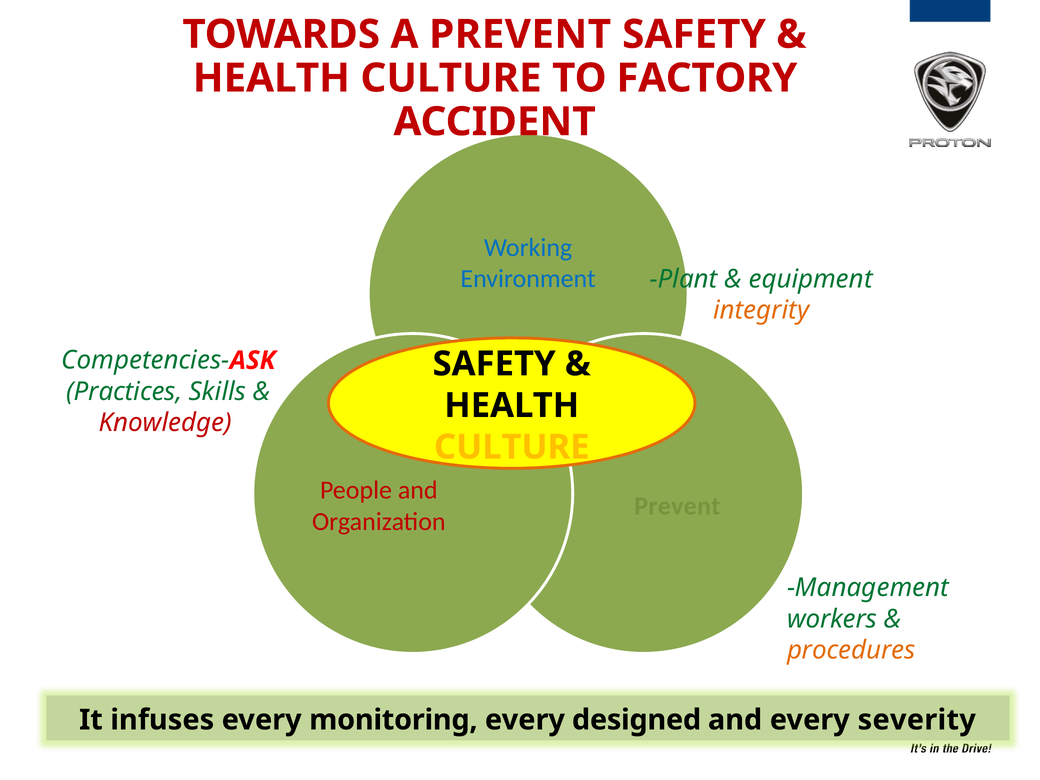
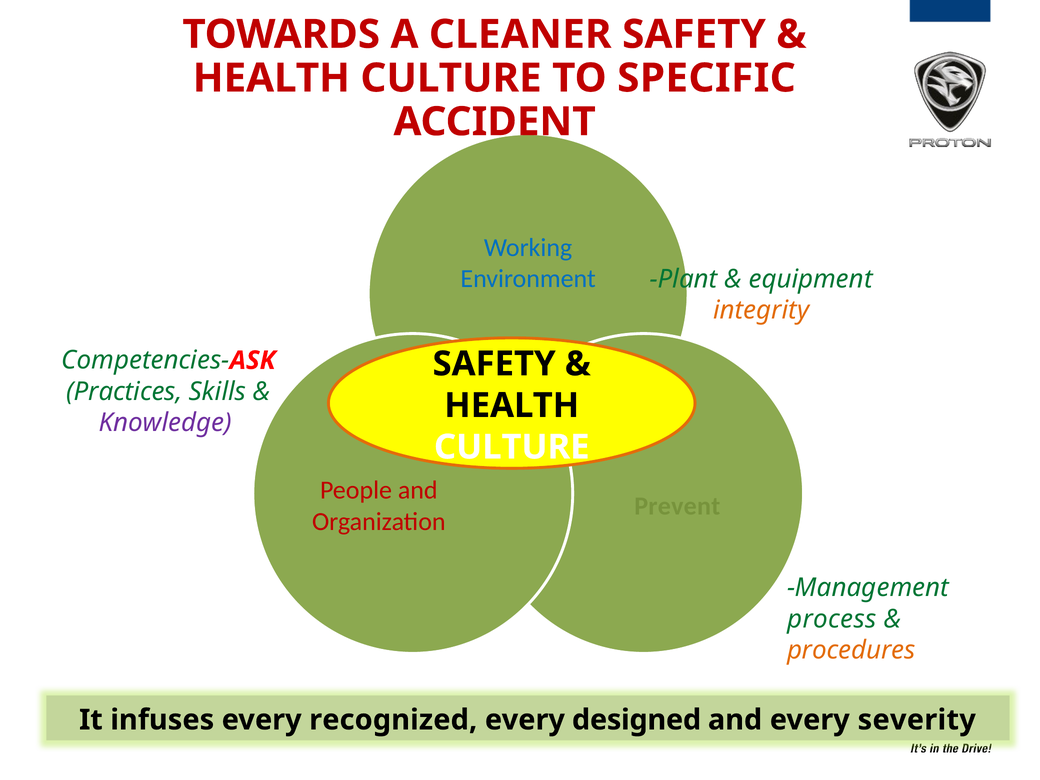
A PREVENT: PREVENT -> CLEANER (520, 34)
FACTORY: FACTORY -> SPECIFIC (706, 78)
Knowledge colour: red -> purple (165, 423)
CULTURE colour: yellow -> white (512, 447)
workers: workers -> process (832, 619)
monitoring: monitoring -> recognized (393, 720)
